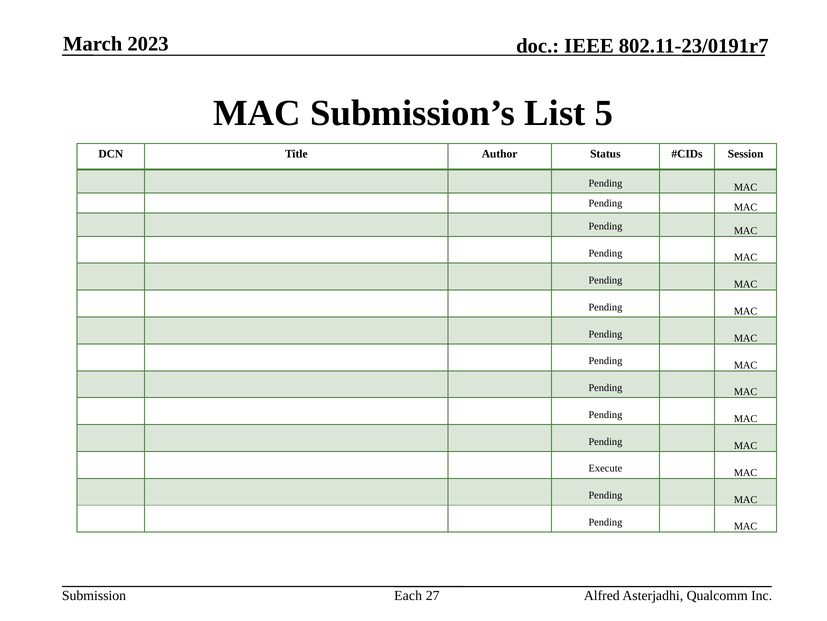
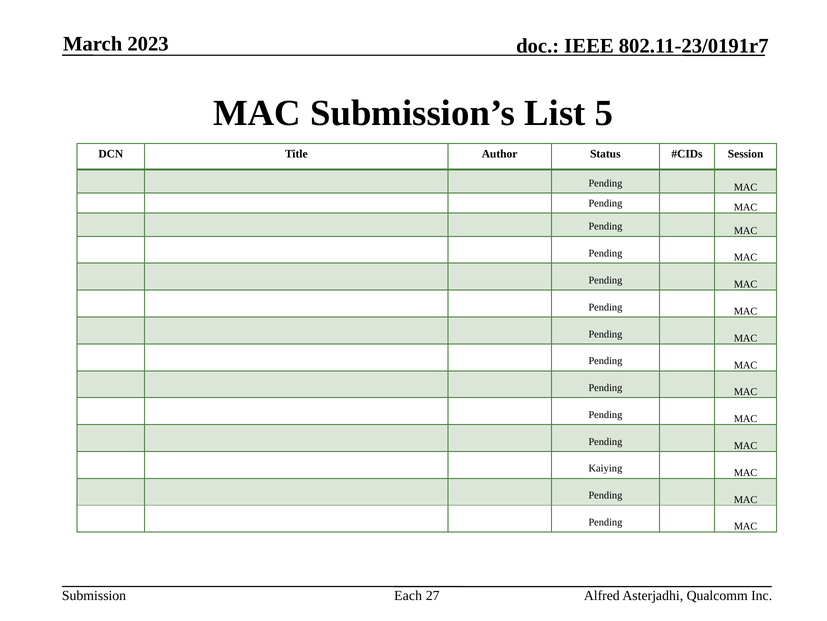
Execute: Execute -> Kaiying (605, 468)
